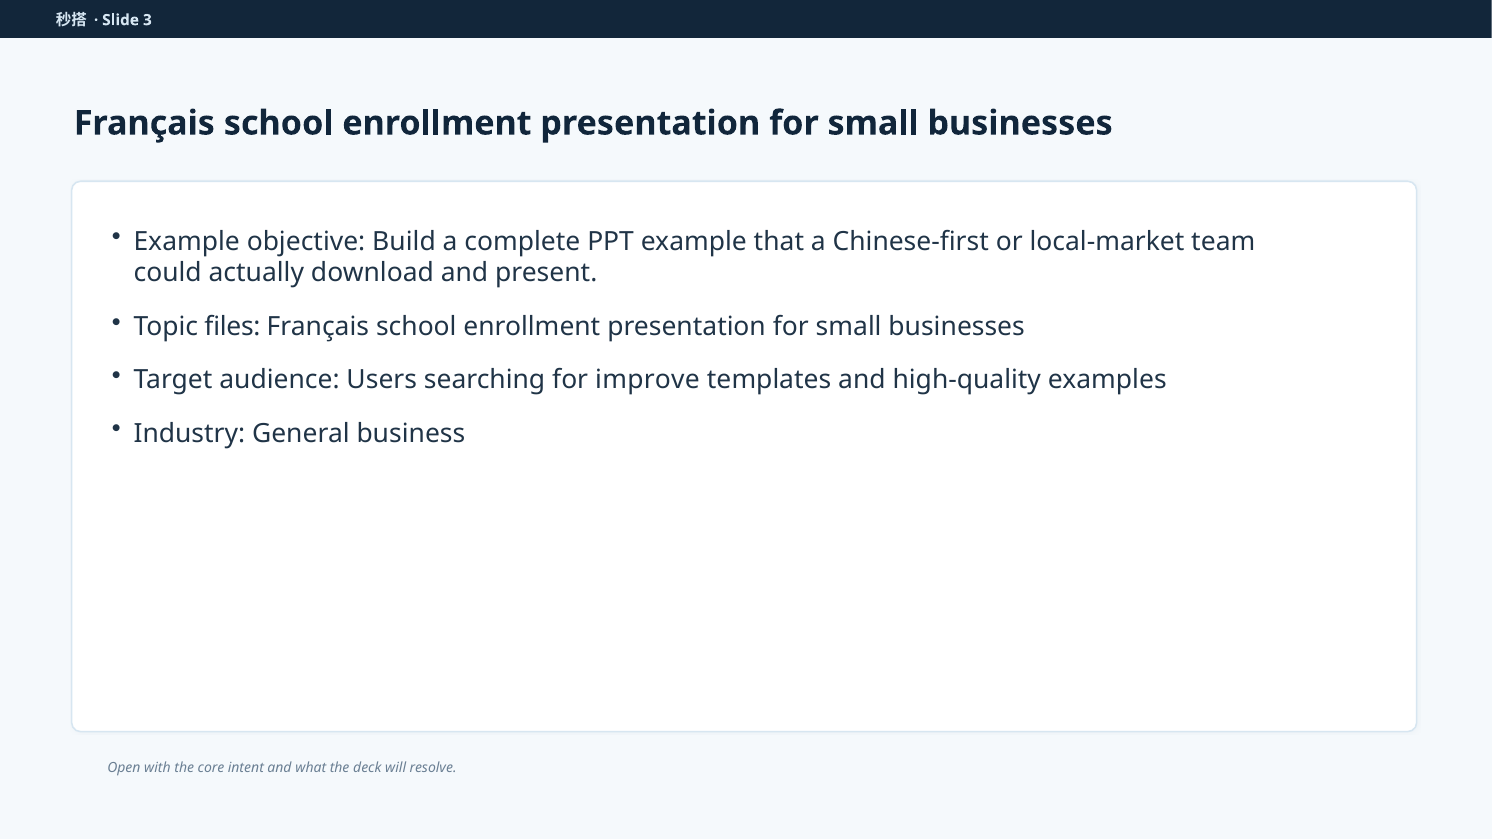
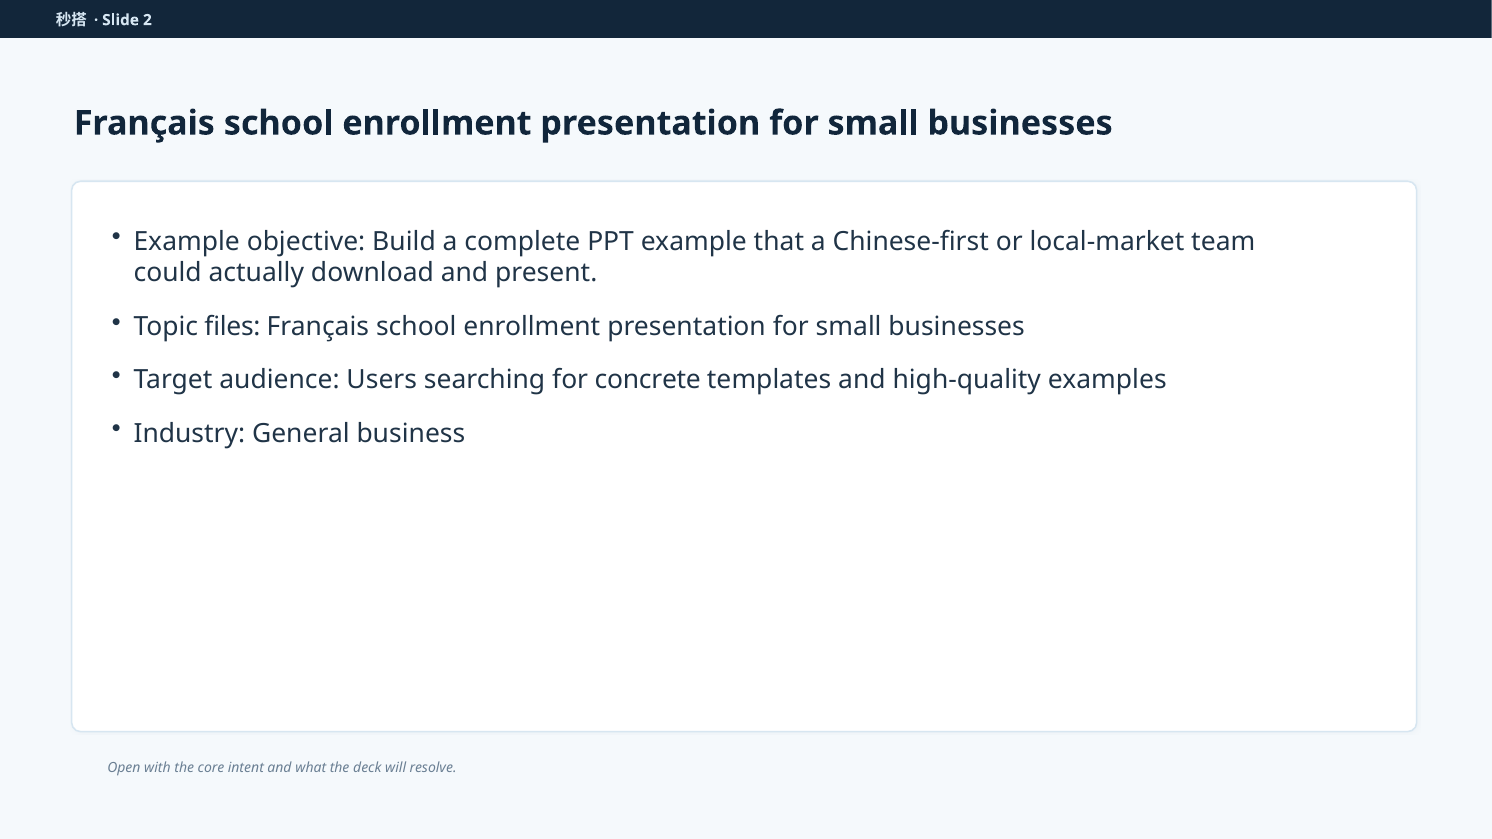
3: 3 -> 2 (147, 20)
improve: improve -> concrete (648, 380)
